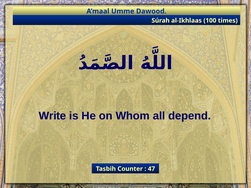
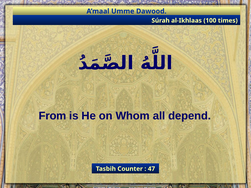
Write: Write -> From (52, 116)
